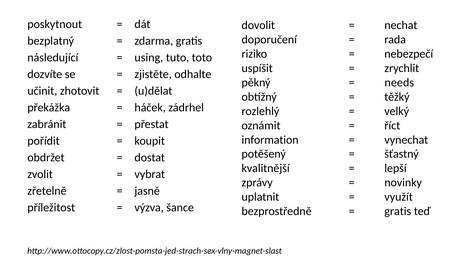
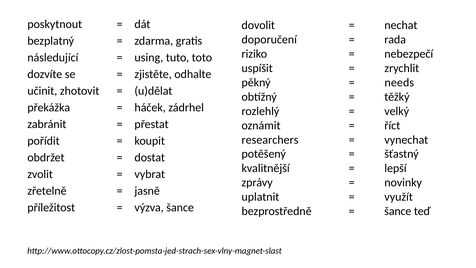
information: information -> researchers (270, 140)
gratis: gratis -> šance (398, 211)
